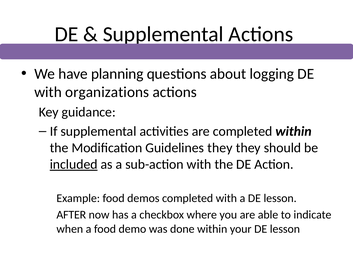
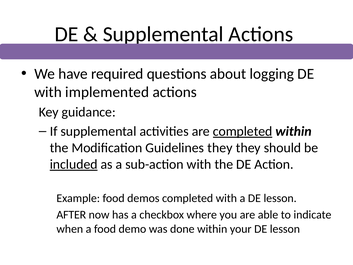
planning: planning -> required (117, 74)
organizations: organizations -> implemented (107, 92)
completed underline: none -> present (243, 131)
